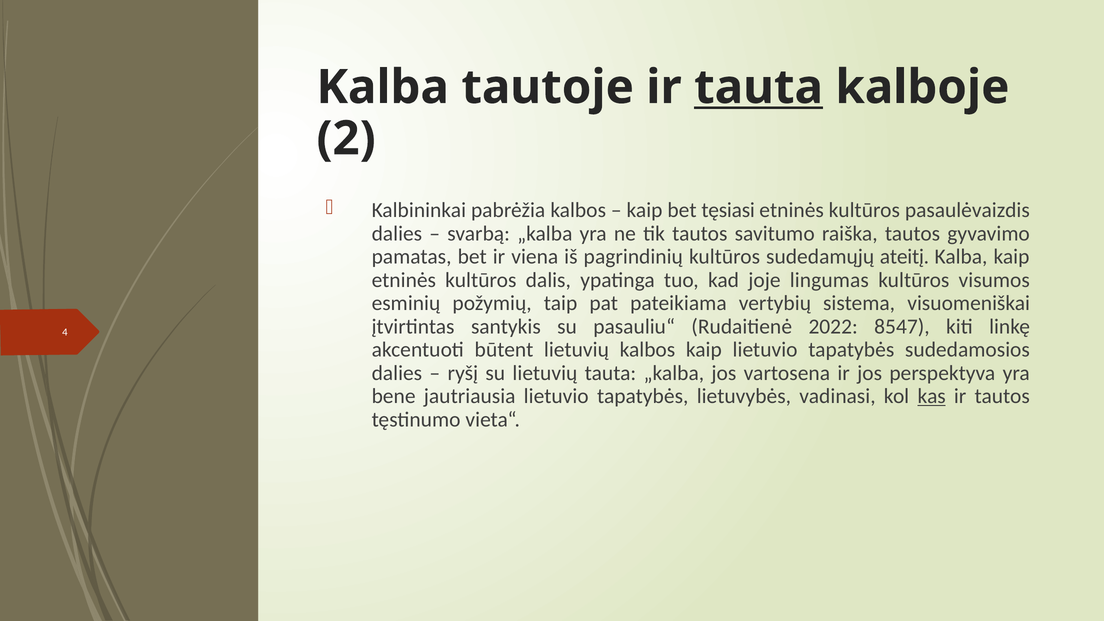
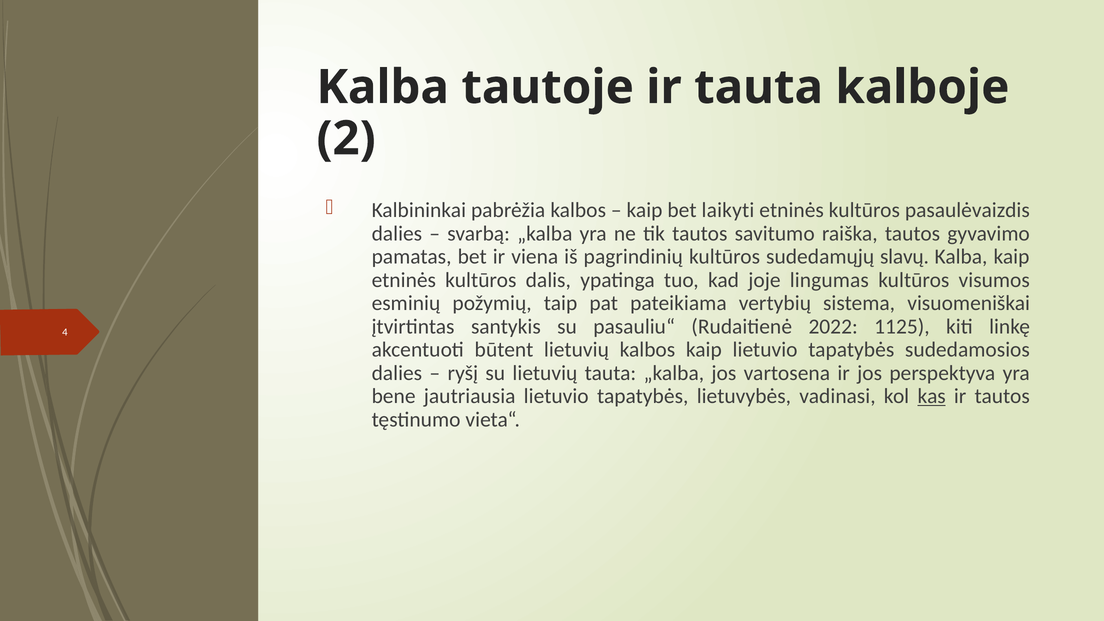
tauta underline: present -> none (759, 87)
tęsiasi: tęsiasi -> laikyti (728, 210)
ateitį: ateitį -> slavų (904, 257)
8547: 8547 -> 1125 (902, 327)
